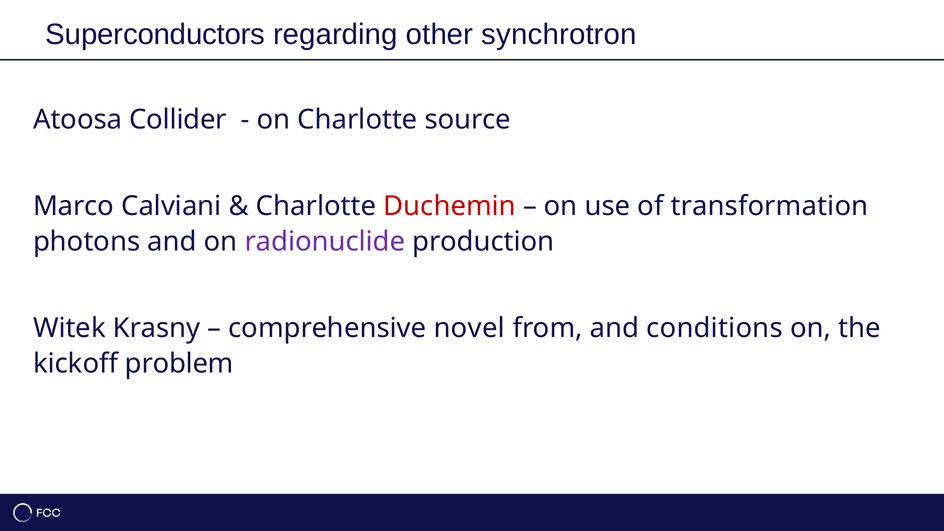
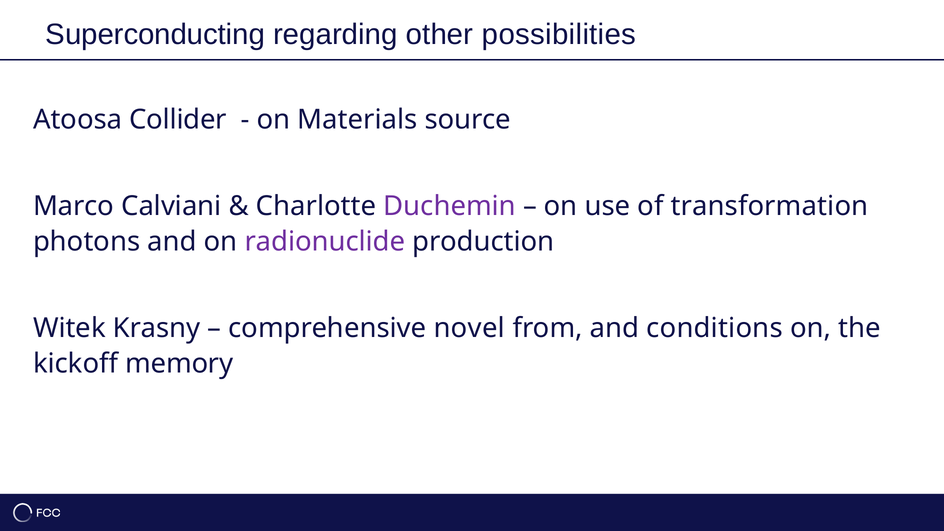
Superconductors: Superconductors -> Superconducting (155, 35)
synchrotron: synchrotron -> possibilities (559, 35)
on Charlotte: Charlotte -> Materials (357, 120)
Duchemin colour: red -> purple (450, 206)
problem: problem -> memory (179, 363)
